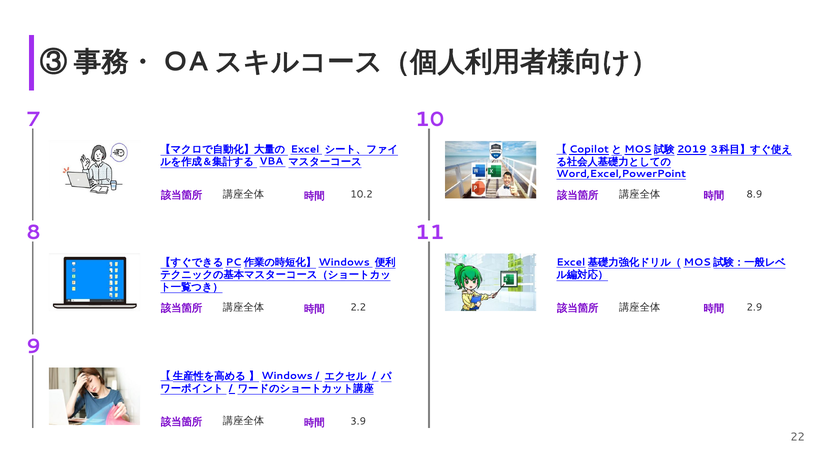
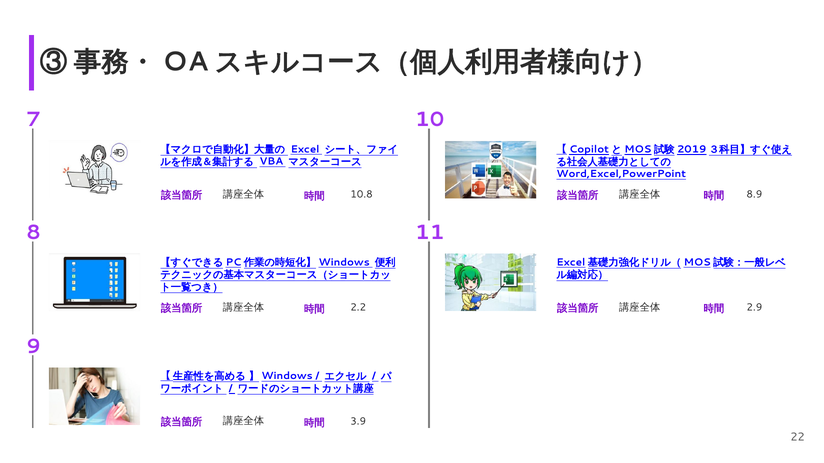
10.2: 10.2 -> 10.8 (362, 195)
